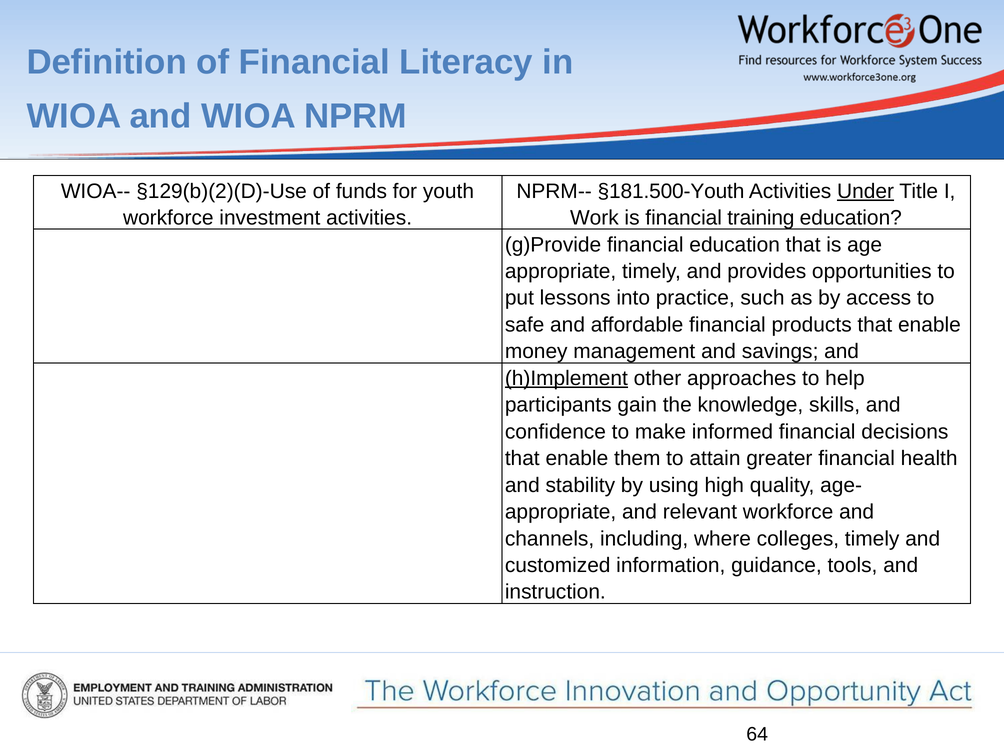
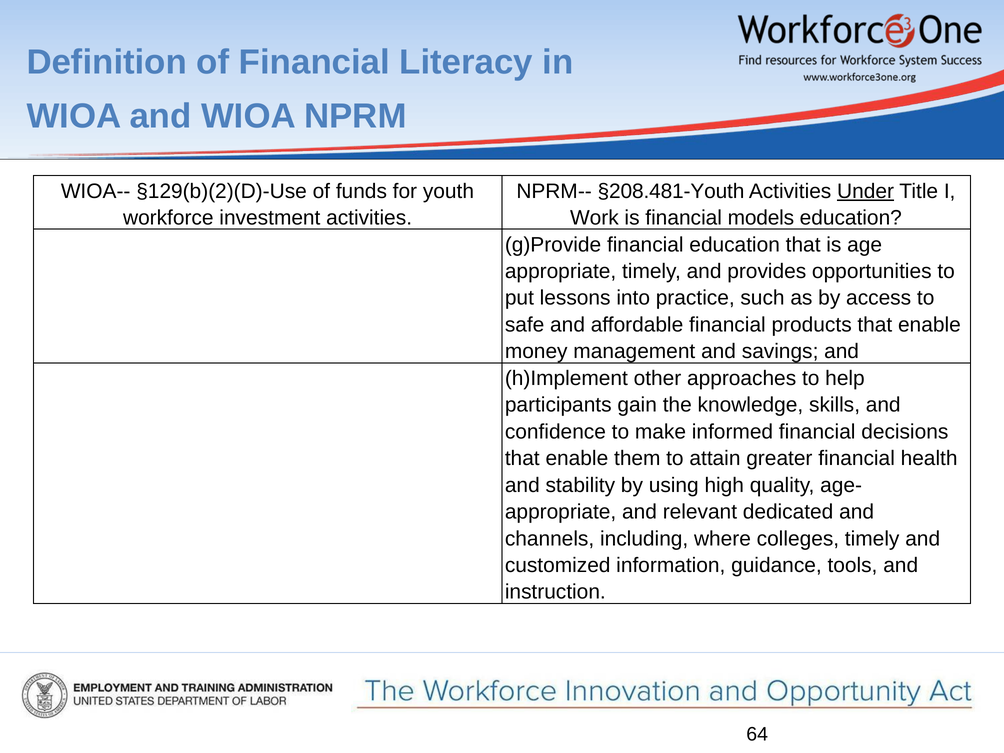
§181.500-Youth: §181.500-Youth -> §208.481-Youth (671, 191)
training: training -> models (761, 218)
h)Implement underline: present -> none (566, 378)
relevant workforce: workforce -> dedicated (788, 512)
